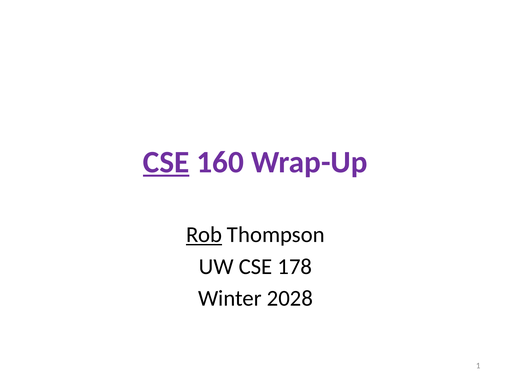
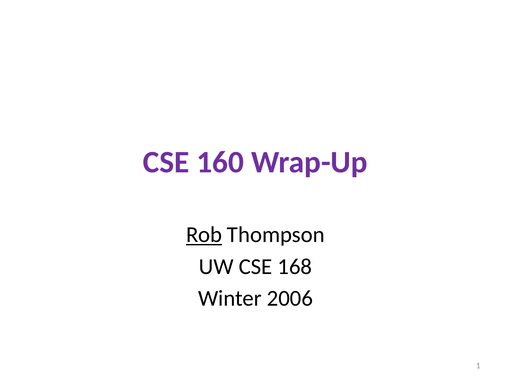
CSE underline: present -> none (166, 162)
178: 178 -> 168 (295, 267)
2028: 2028 -> 2006 (290, 299)
